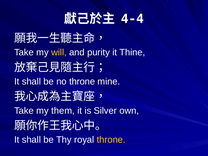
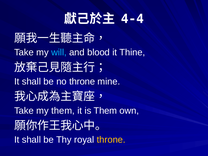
will colour: yellow -> light blue (59, 52)
purity: purity -> blood (98, 52)
is Silver: Silver -> Them (105, 111)
